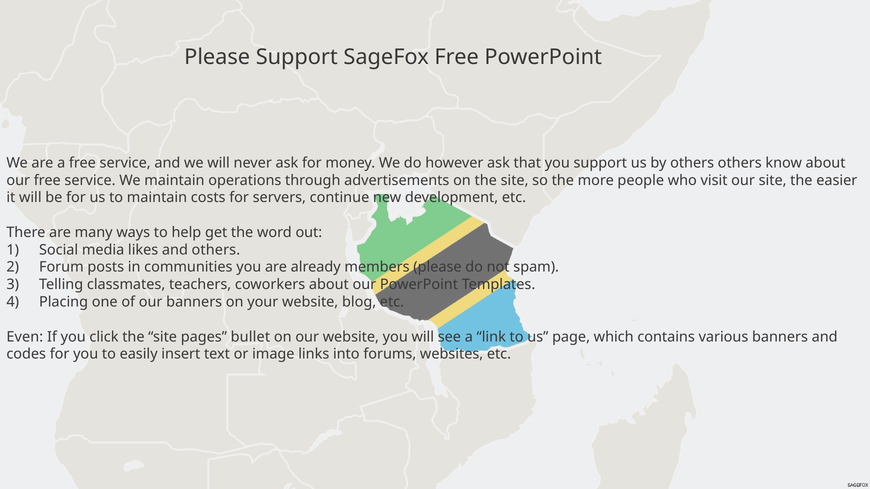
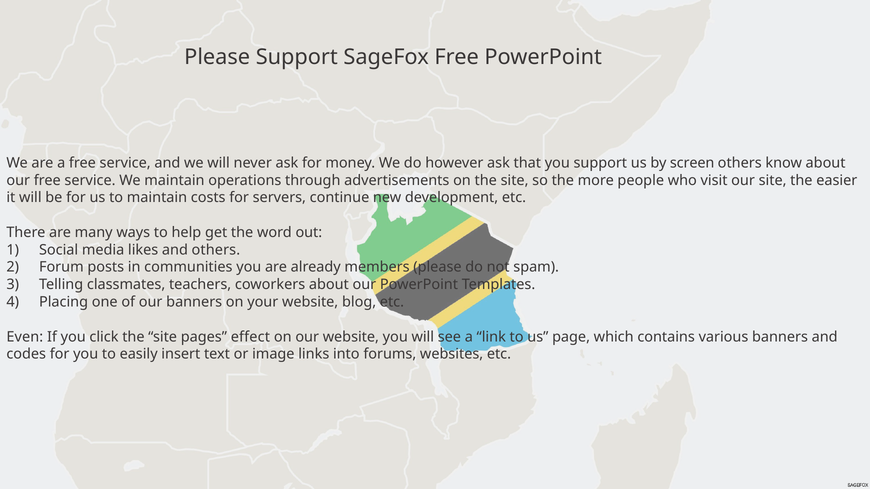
by others: others -> screen (692, 163)
bullet: bullet -> effect (250, 337)
